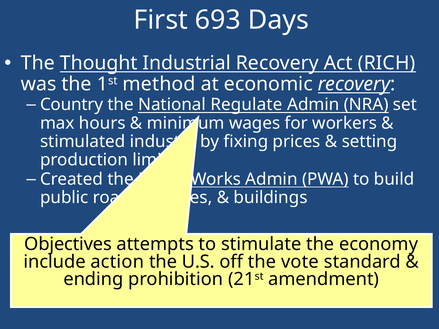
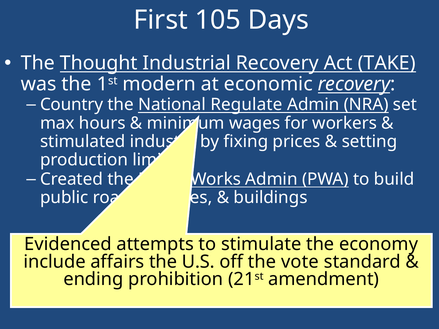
693: 693 -> 105 (218, 20)
RICH: RICH -> TAKE (387, 63)
method: method -> modern (159, 84)
Objectives: Objectives -> Evidenced (68, 244)
action: action -> affairs (117, 262)
